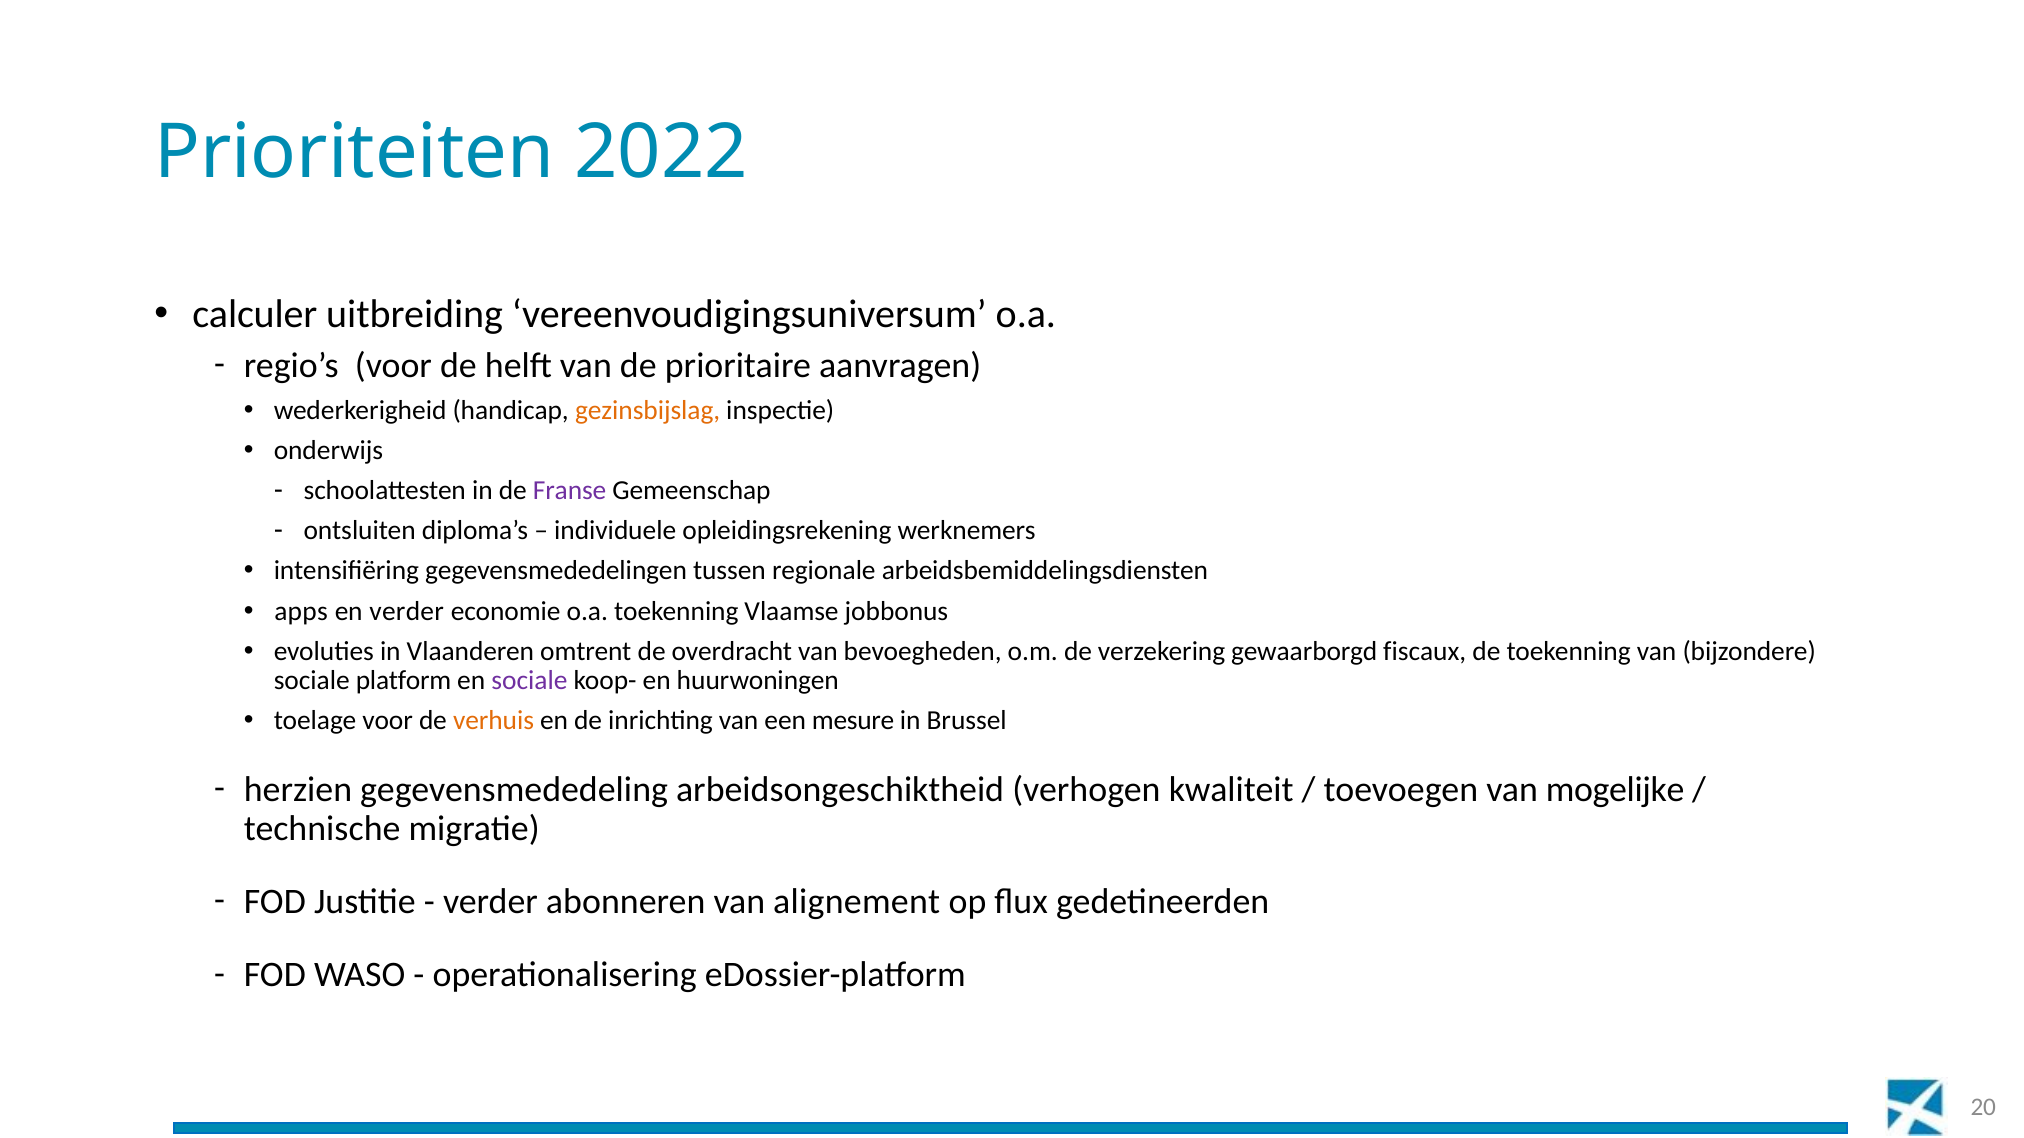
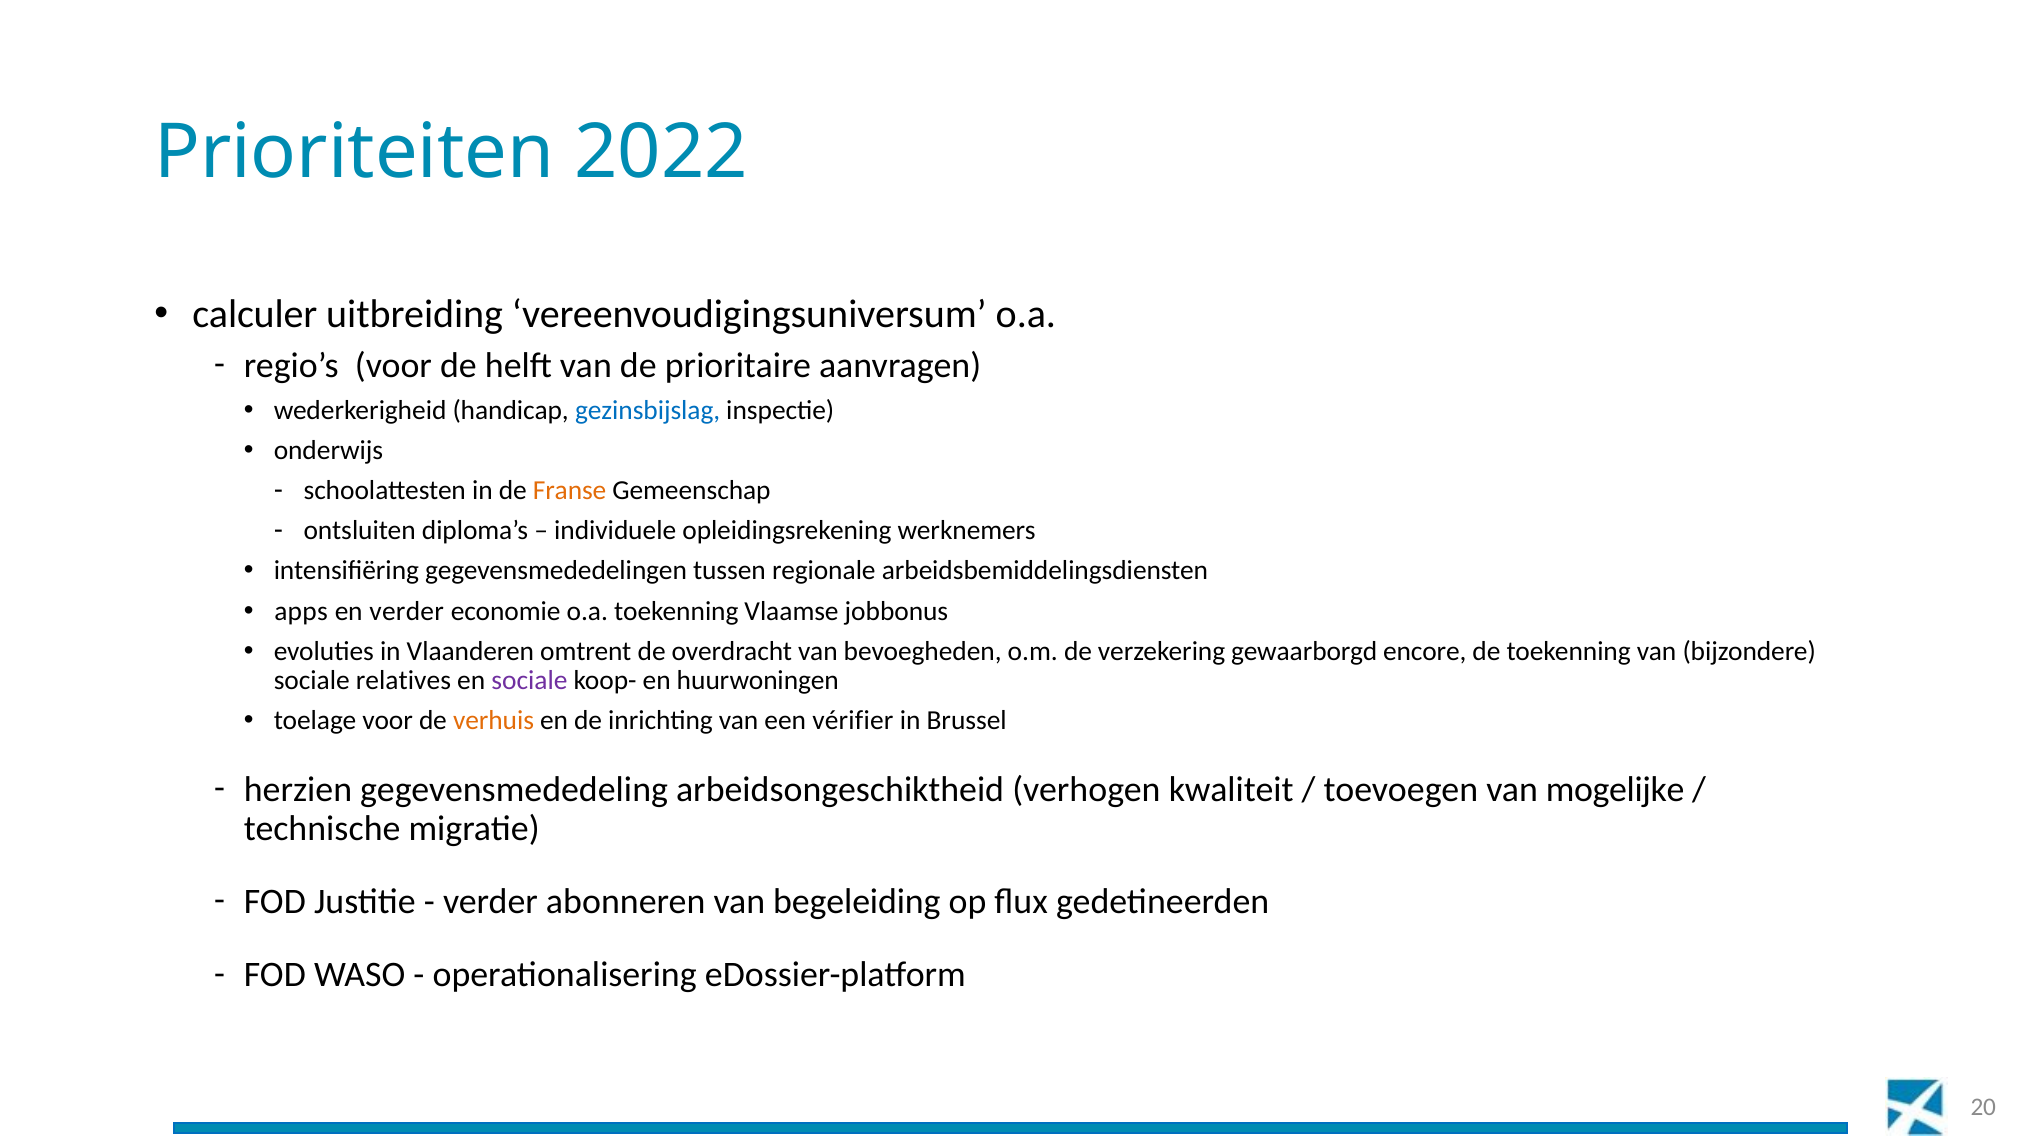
gezinsbijslag colour: orange -> blue (648, 410)
Franse colour: purple -> orange (570, 491)
fiscaux: fiscaux -> encore (1425, 651)
platform: platform -> relatives (403, 681)
mesure: mesure -> vérifier (853, 721)
alignement: alignement -> begeleiding (857, 902)
